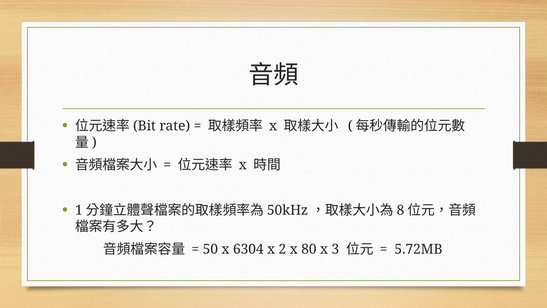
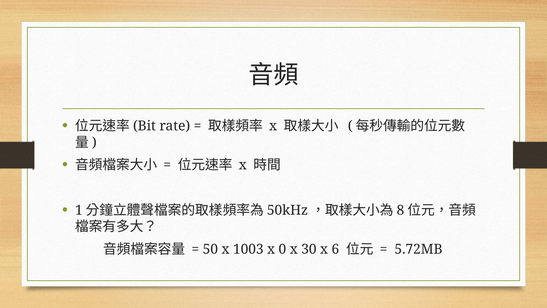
6304: 6304 -> 1003 (248, 249)
2: 2 -> 0 (282, 249)
80: 80 -> 30 (309, 249)
3: 3 -> 6 (335, 249)
